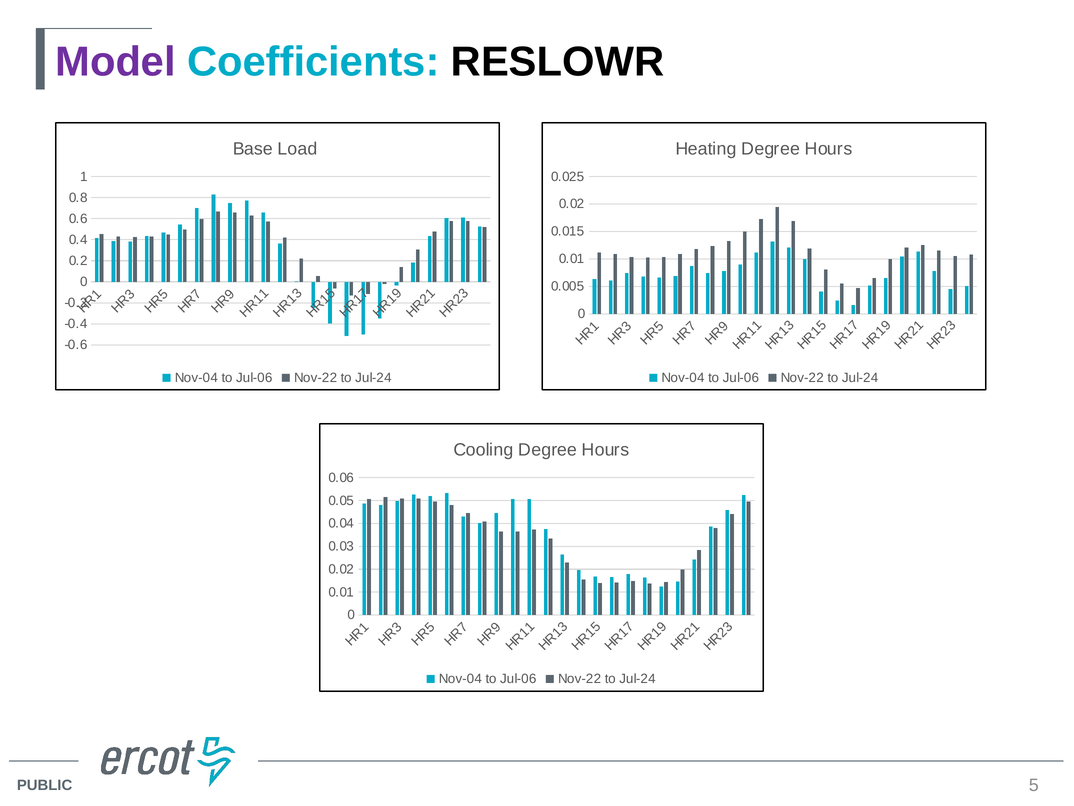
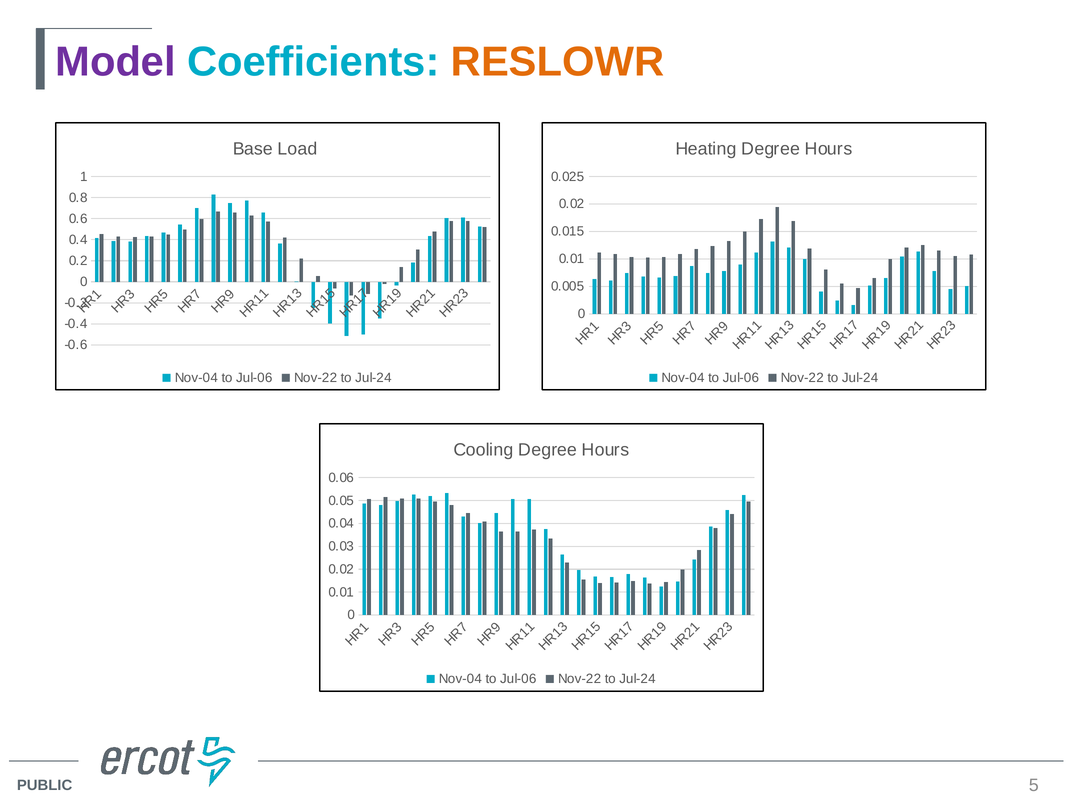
RESLOWR colour: black -> orange (558, 62)
